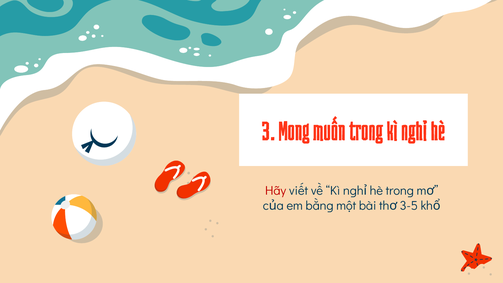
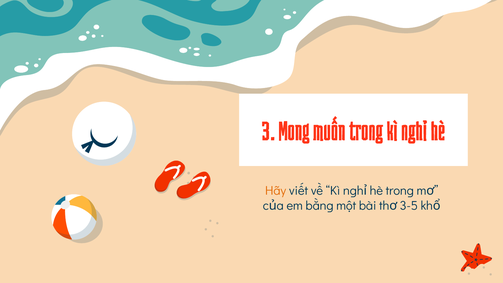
Hãy colour: red -> orange (276, 191)
